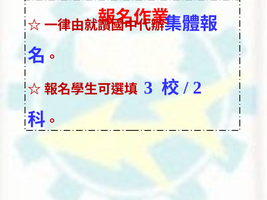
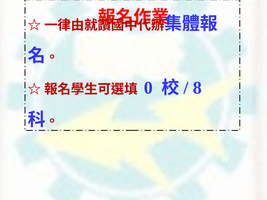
3: 3 -> 0 (148, 88)
2: 2 -> 8 (197, 88)
